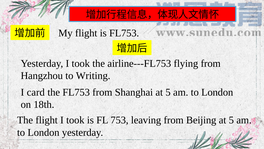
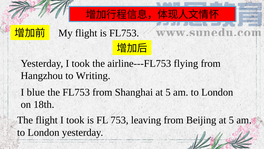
card: card -> blue (36, 92)
